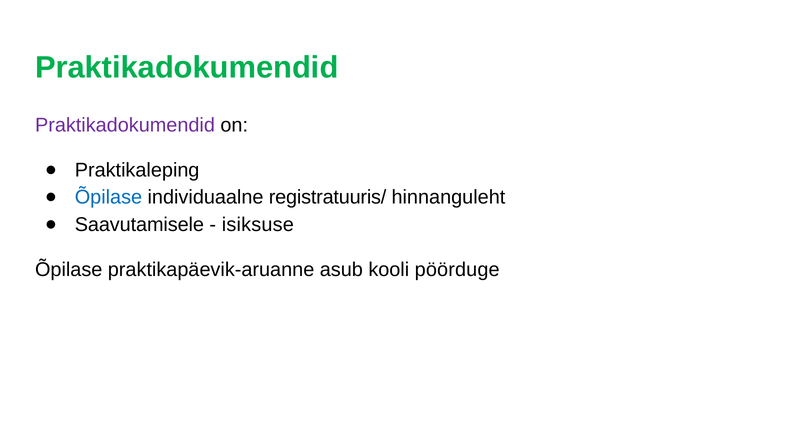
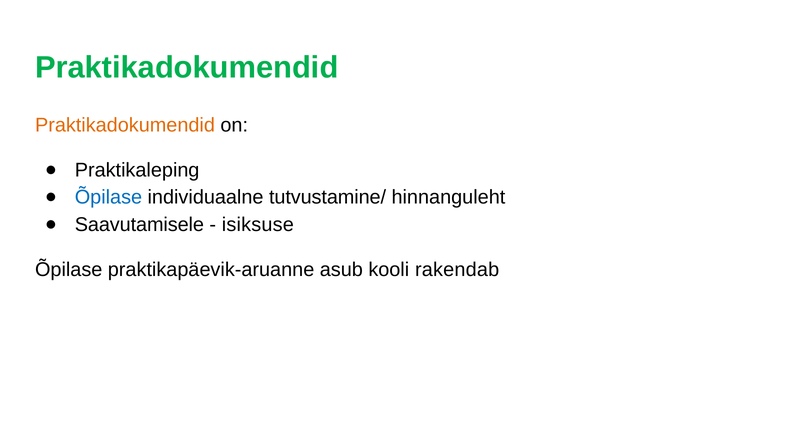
Praktikadokumendid colour: purple -> orange (125, 125)
registratuuris/: registratuuris/ -> tutvustamine/ (328, 198)
pöörduge: pöörduge -> rakendab (457, 270)
